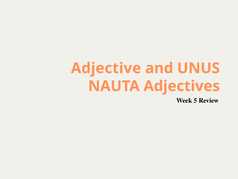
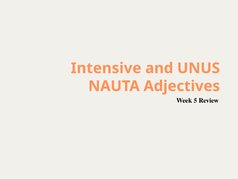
Adjective: Adjective -> Intensive (106, 68)
